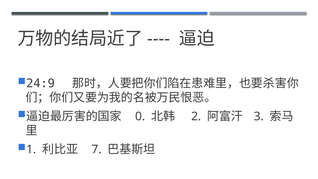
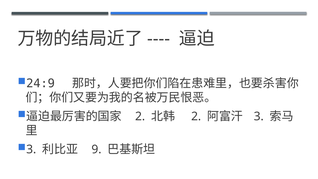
0: 0 -> 2 (140, 116)
1: 1 -> 3 (31, 149)
7: 7 -> 9 (96, 149)
